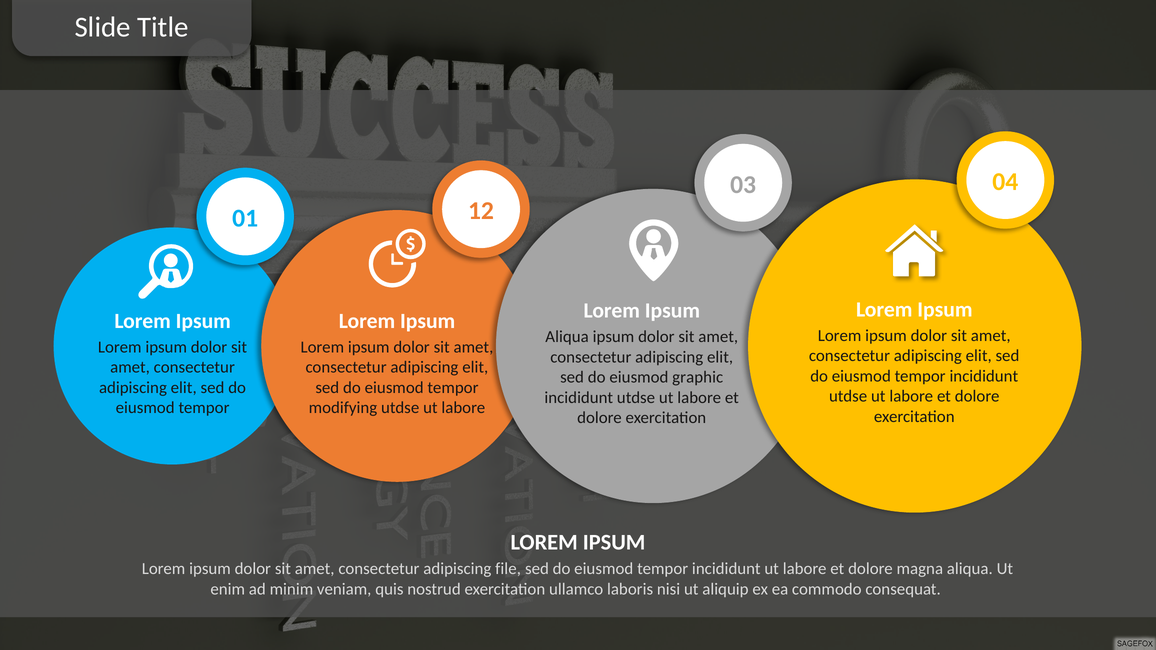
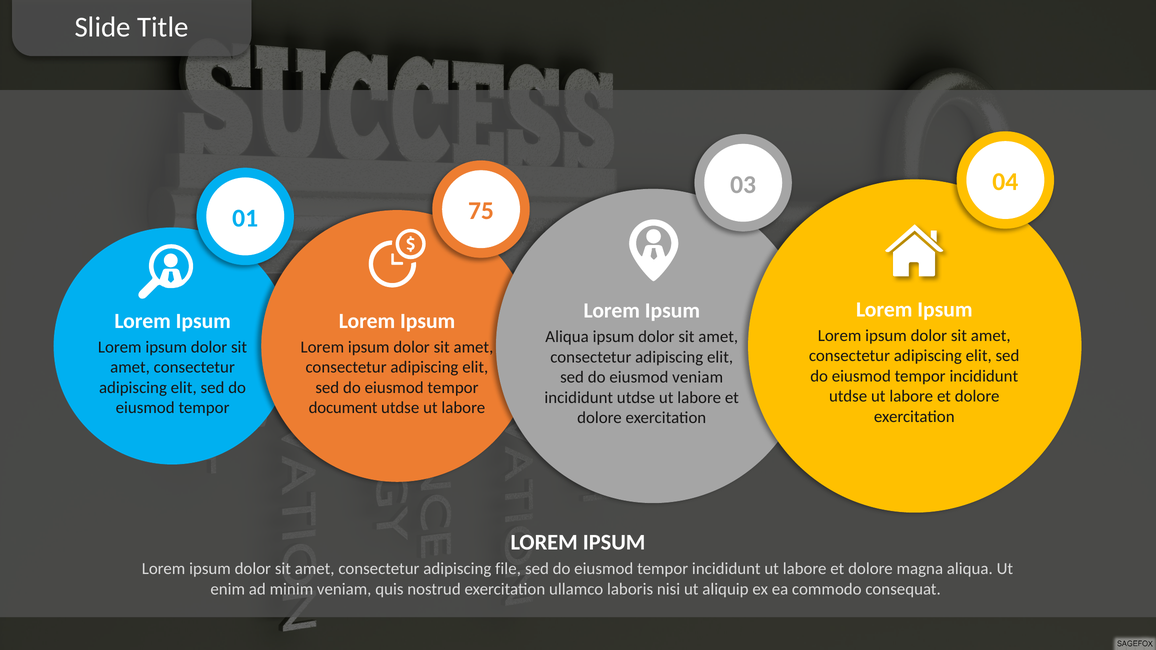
12: 12 -> 75 (481, 211)
eiusmod graphic: graphic -> veniam (698, 377)
modifying: modifying -> document (343, 408)
